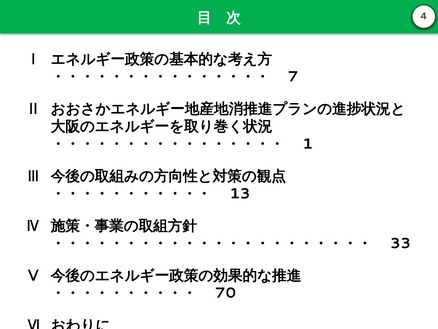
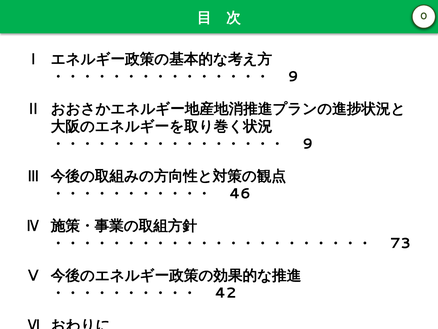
4: 4 -> 0 (424, 16)
7: 7 -> 9 (293, 76)
1: 1 -> 9 (308, 144)
13: 13 -> 46 (240, 193)
33: 33 -> 73 (401, 243)
70: 70 -> 42 (226, 293)
